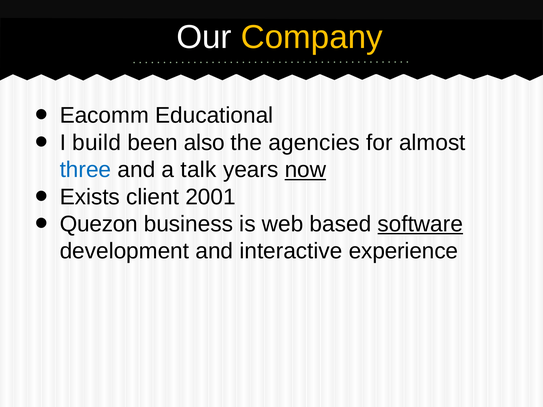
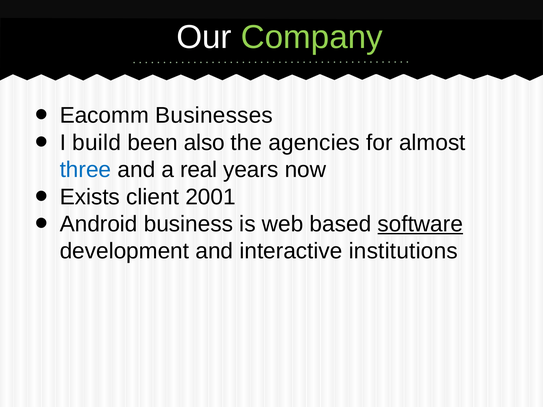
Company colour: yellow -> light green (312, 37)
Educational: Educational -> Businesses (214, 116)
talk: talk -> real (199, 170)
now underline: present -> none (305, 170)
Quezon: Quezon -> Android (99, 224)
experience: experience -> institutions (403, 251)
